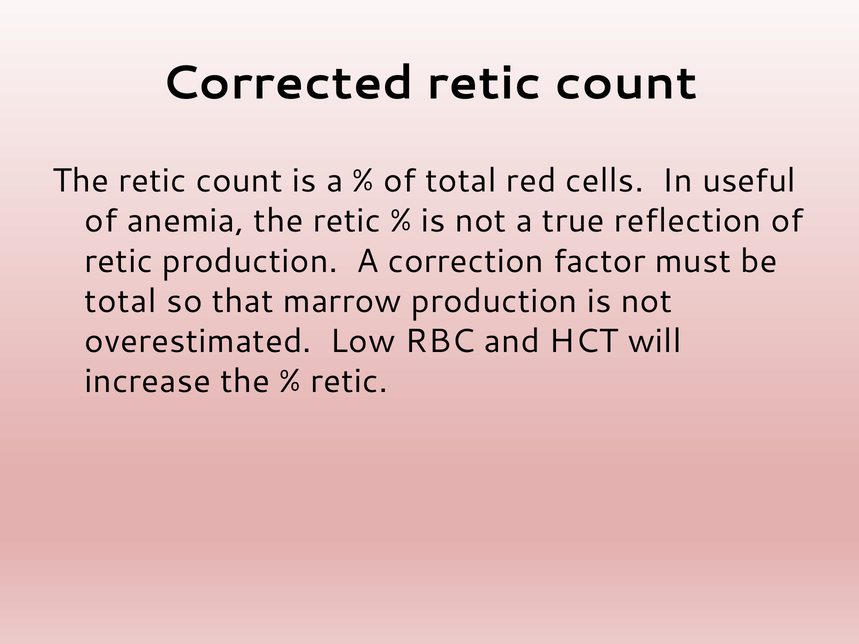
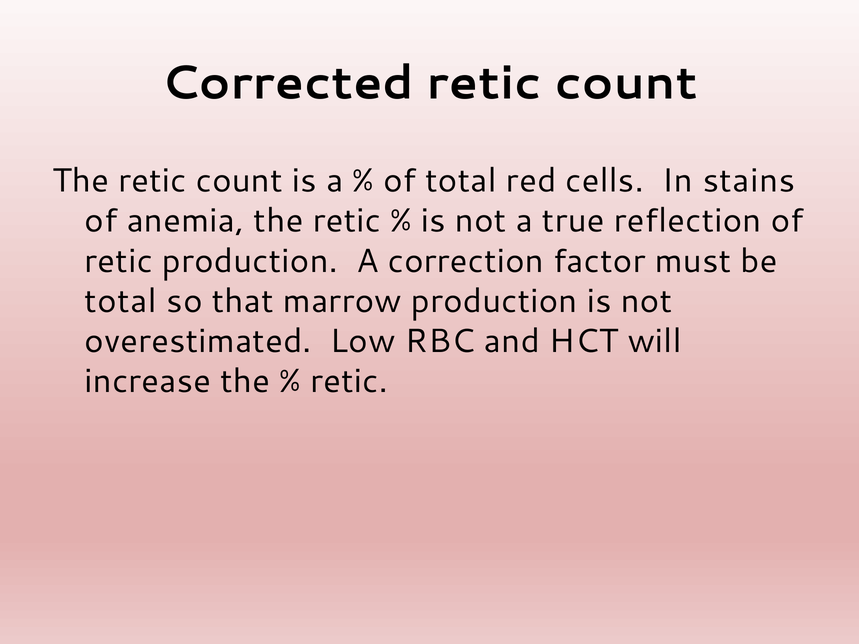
useful: useful -> stains (749, 181)
